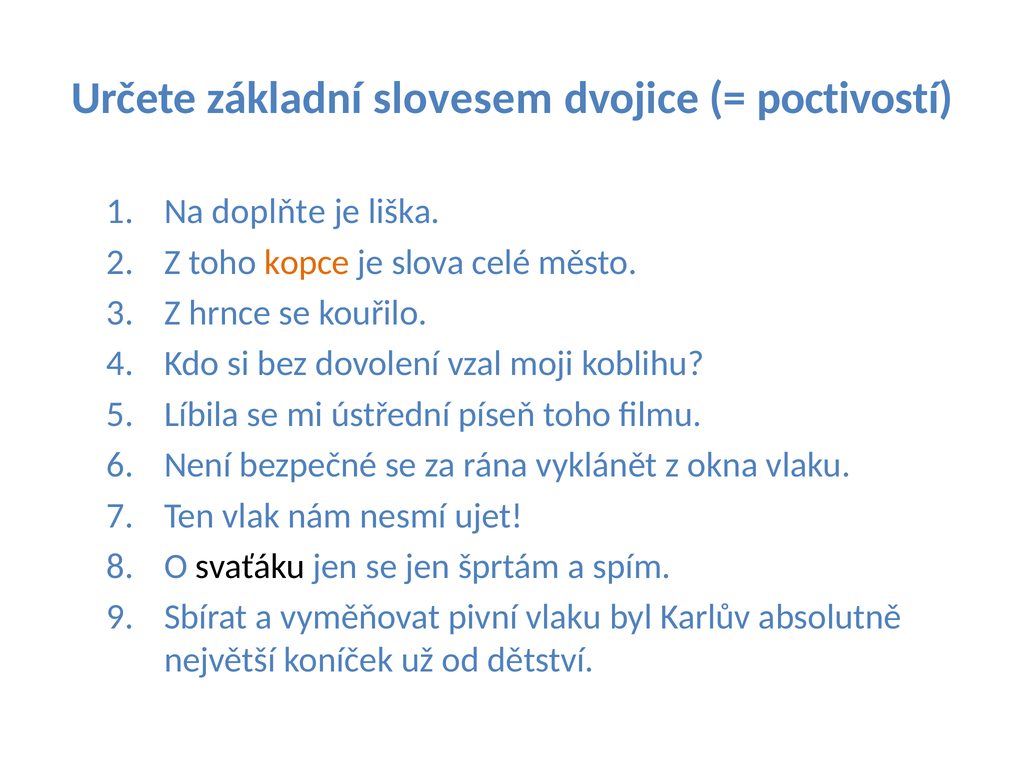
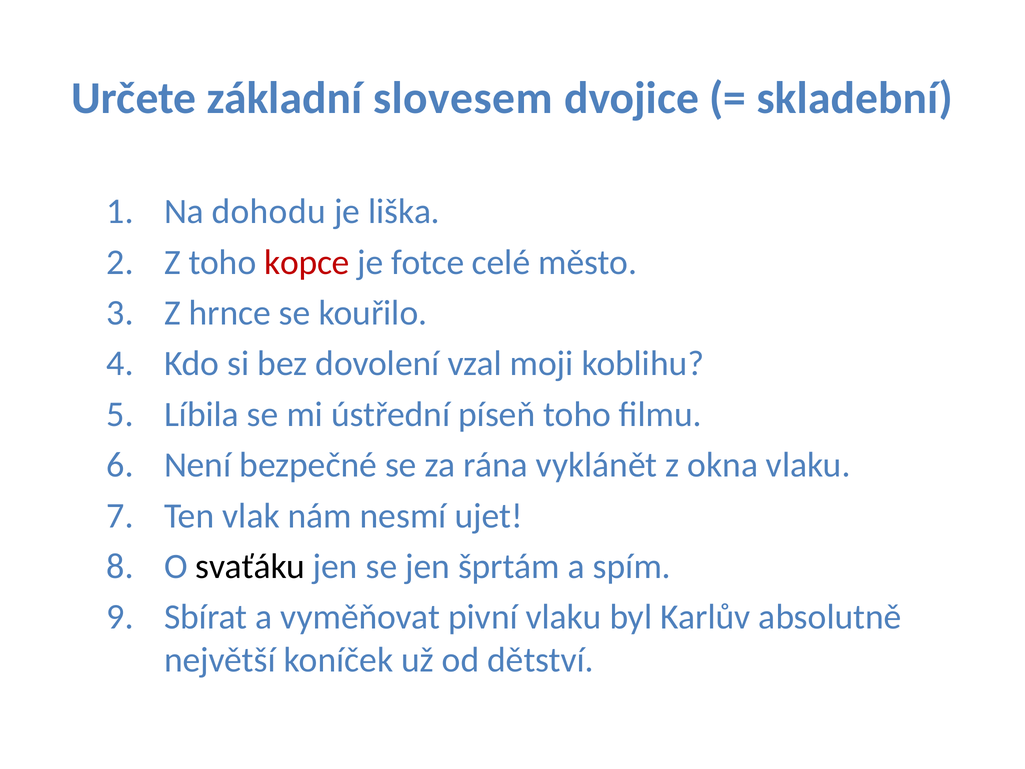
poctivostí: poctivostí -> skladební (855, 98)
doplňte: doplňte -> dohodu (269, 212)
kopce colour: orange -> red (307, 262)
slova: slova -> fotce (428, 262)
